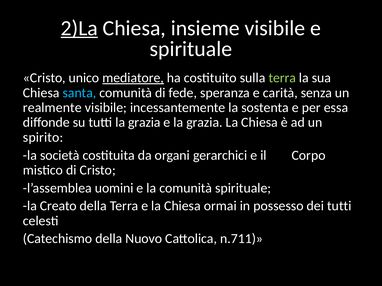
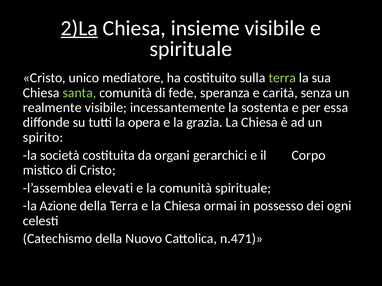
mediatore underline: present -> none (133, 78)
santa colour: light blue -> light green (79, 93)
tutti la grazia: grazia -> opera (144, 123)
uomini: uomini -> elevati (114, 188)
Creato: Creato -> Azione (58, 206)
dei tutti: tutti -> ogni (339, 206)
n.711: n.711 -> n.471 (242, 239)
